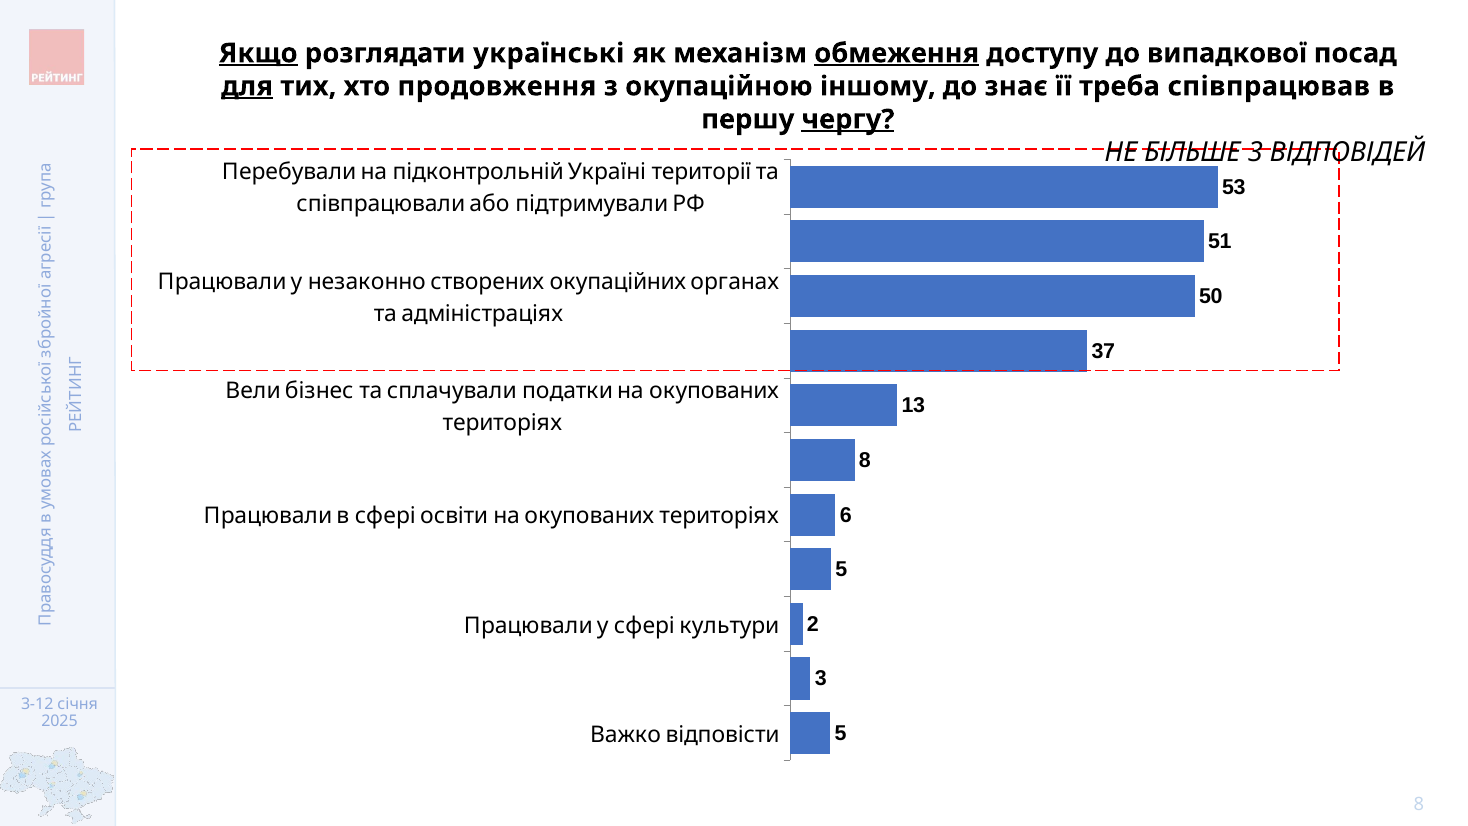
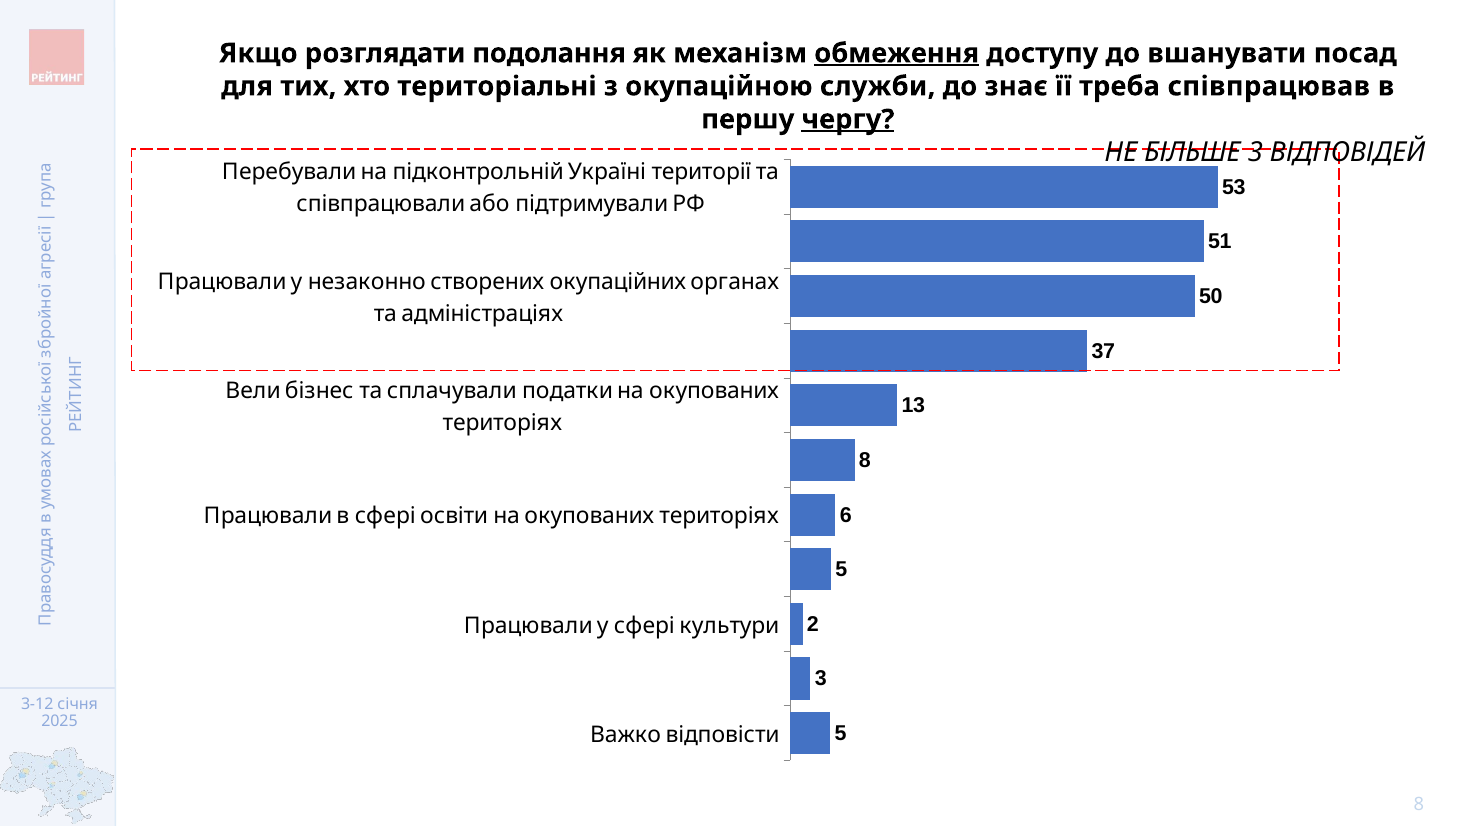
Якщо underline: present -> none (258, 53)
українські: українські -> подолання (549, 53)
випадкової: випадкової -> вшанувати (1227, 53)
для underline: present -> none (247, 86)
продовження: продовження -> територіальні (497, 86)
іншому: іншому -> служби (878, 86)
